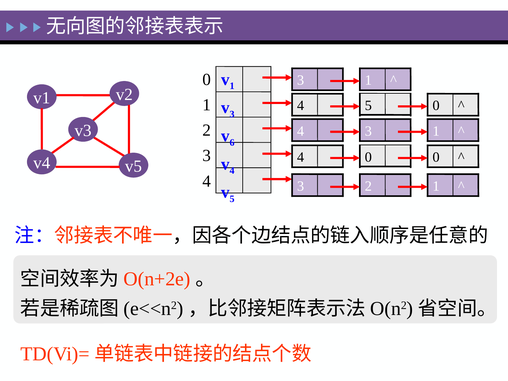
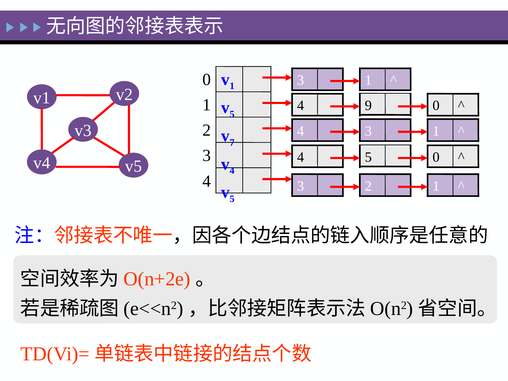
4 5: 5 -> 9 (368, 106)
3: 3 -> 5 (232, 114)
6: 6 -> 7 (232, 143)
4 0: 0 -> 5 (368, 157)
